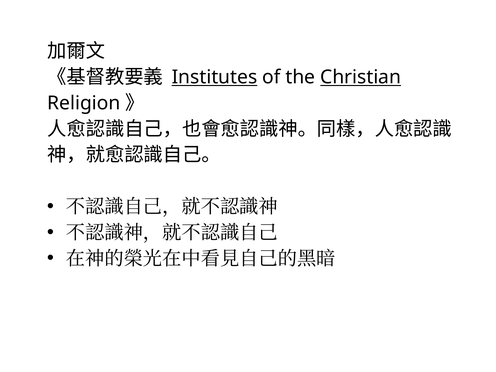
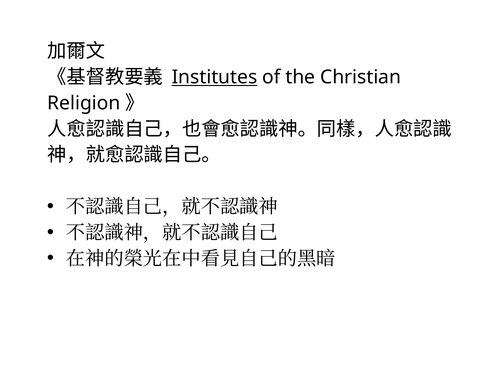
Christian underline: present -> none (361, 77)
